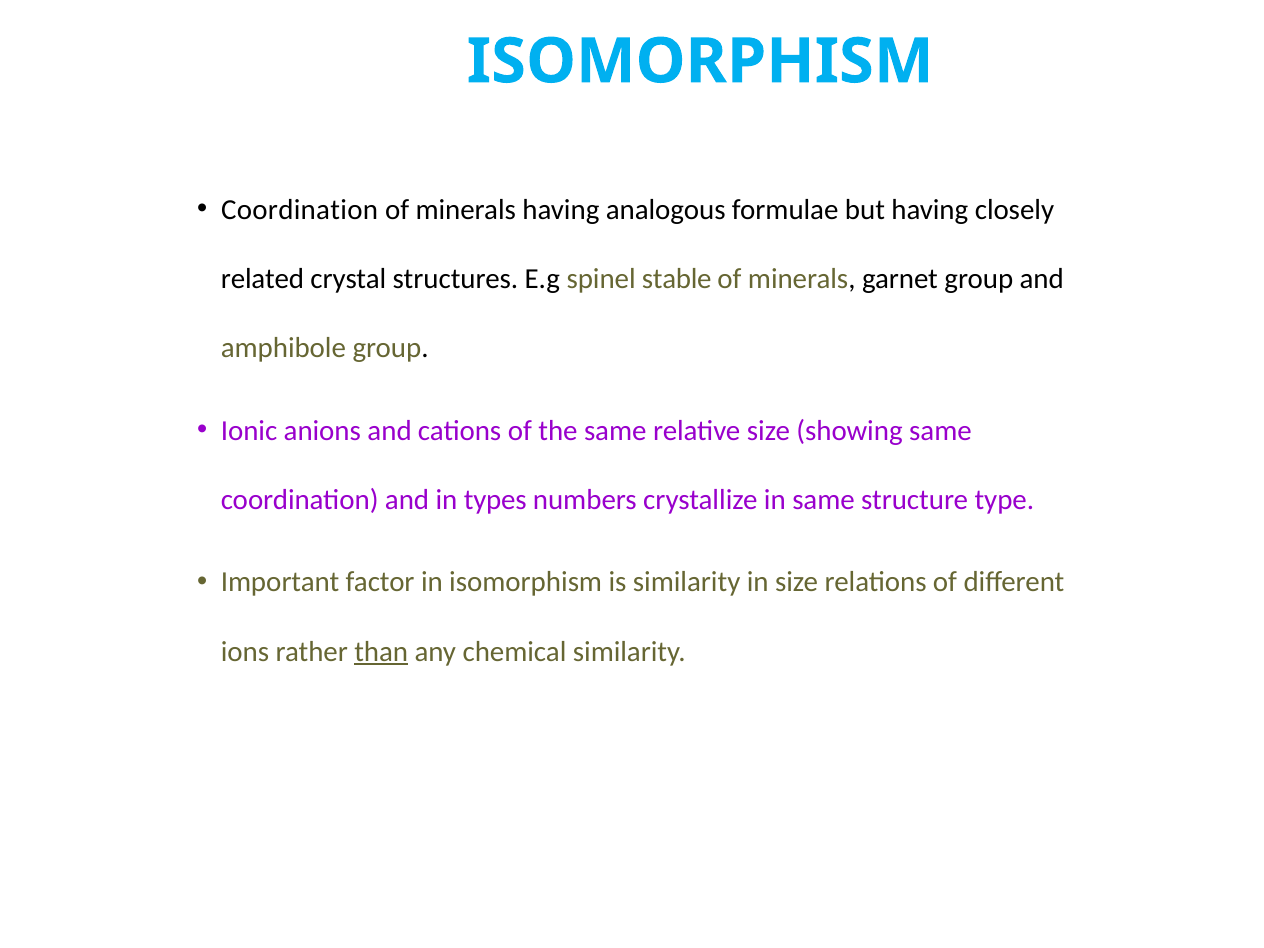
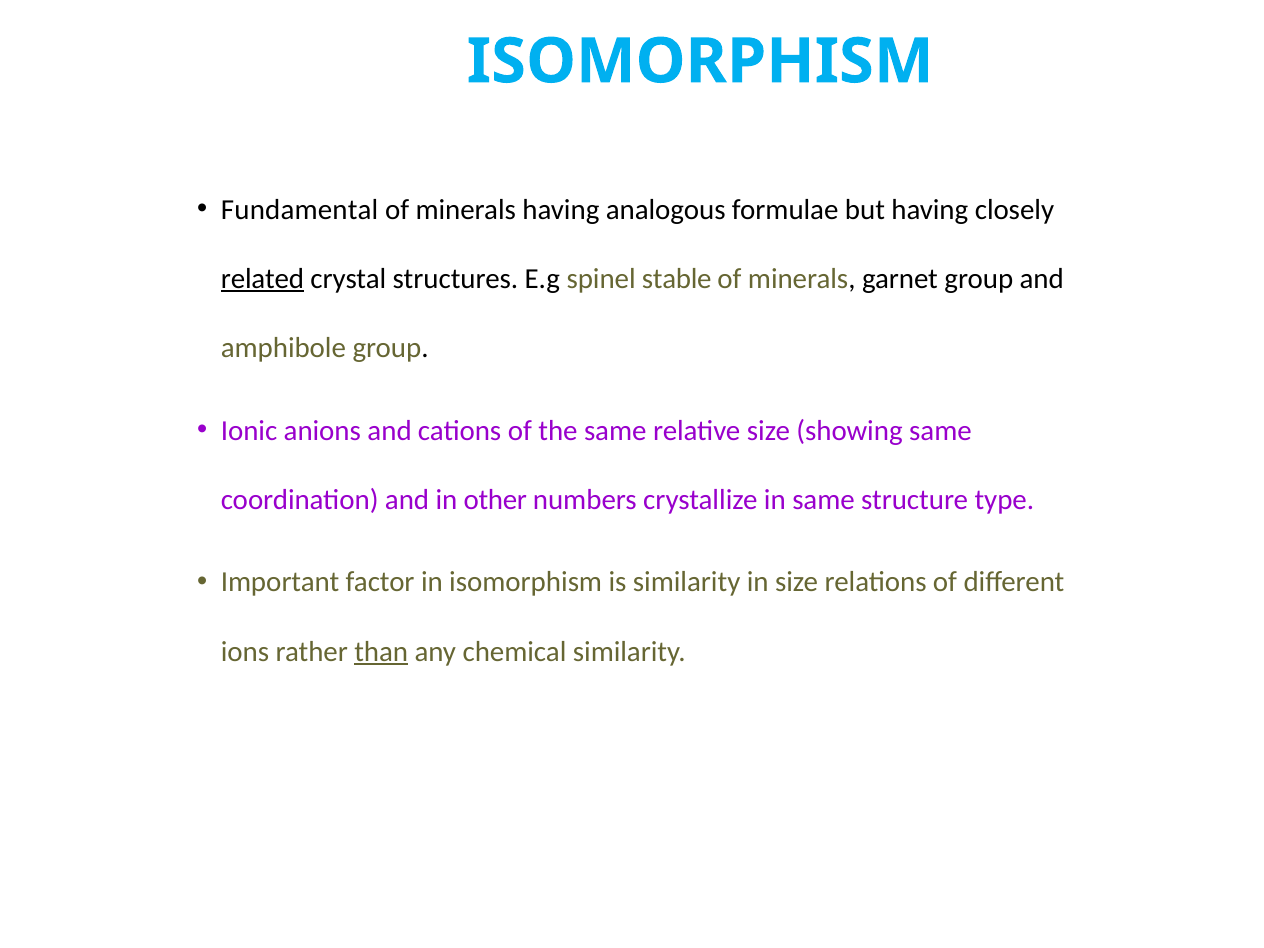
Coordination: Coordination -> Fundamental (300, 210)
related underline: none -> present (262, 279)
types: types -> other (495, 500)
